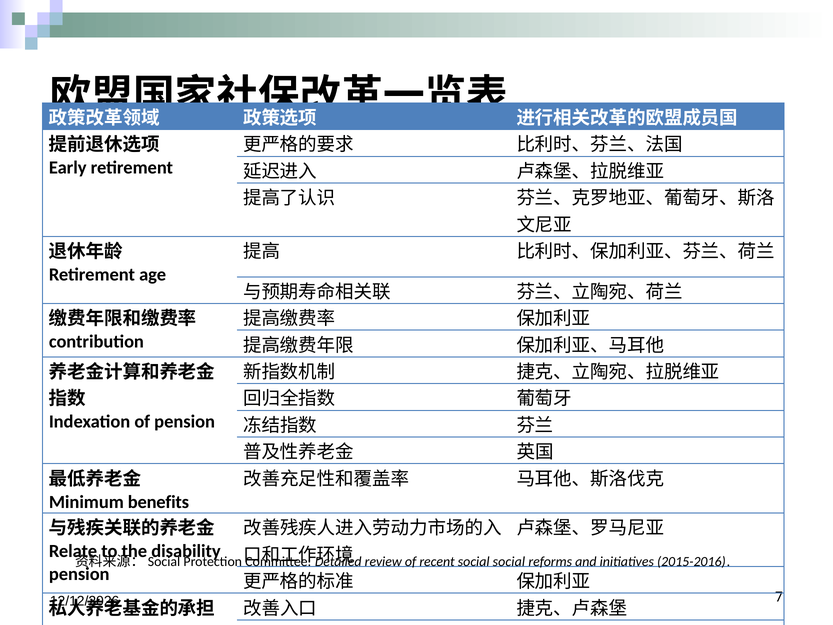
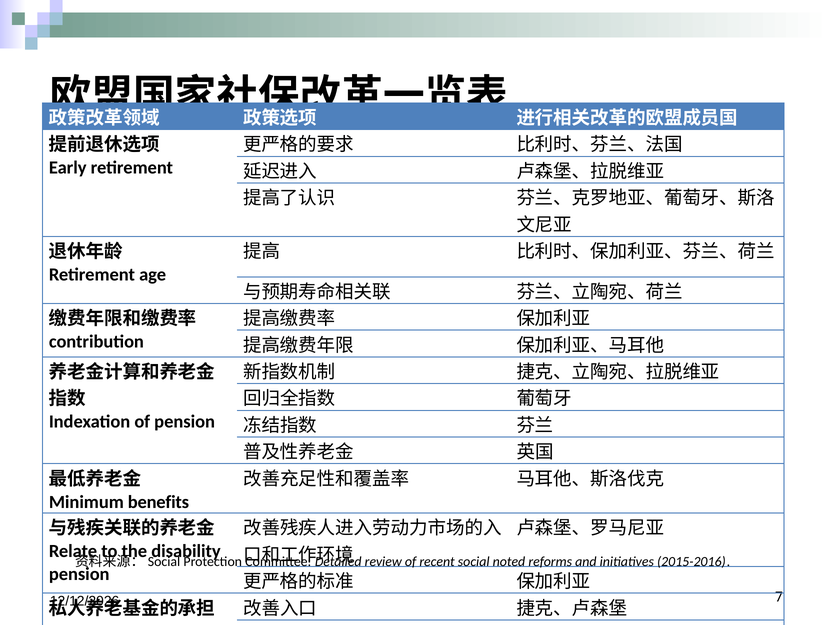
social social: social -> noted (509, 561)
